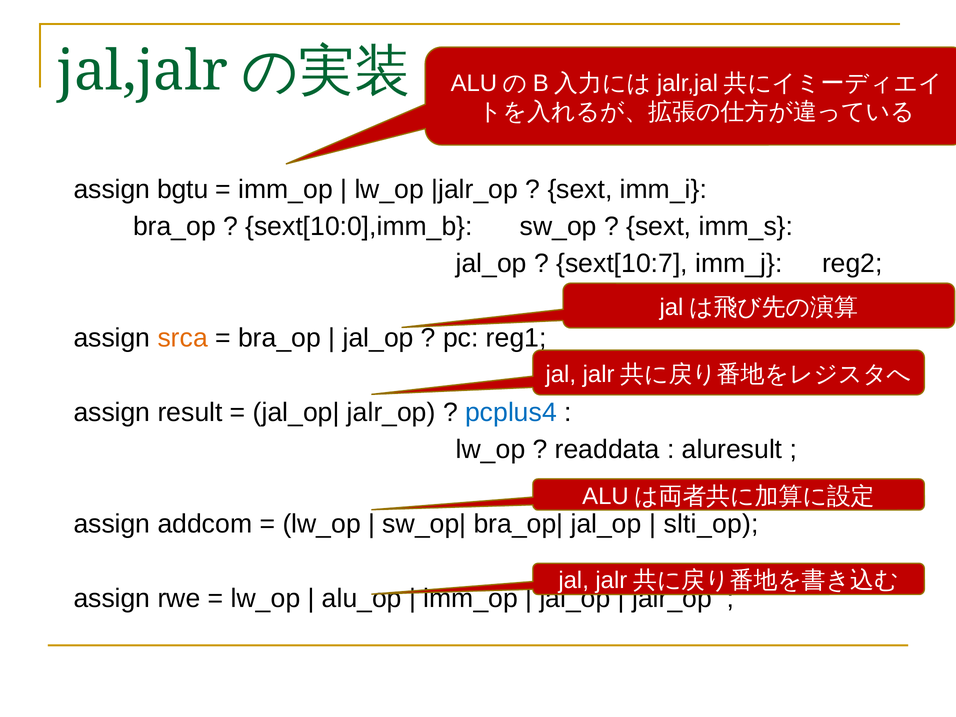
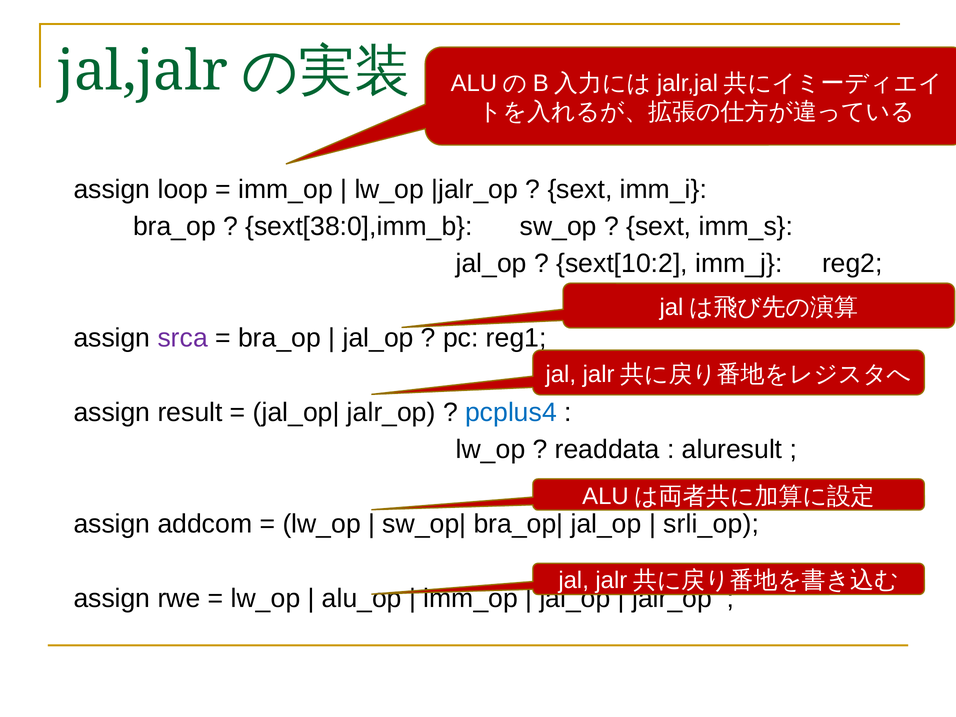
bgtu: bgtu -> loop (183, 189)
sext[10:0],imm_b: sext[10:0],imm_b -> sext[38:0],imm_b (359, 227)
sext[10:7: sext[10:7 -> sext[10:2 (622, 264)
srca colour: orange -> purple (183, 338)
slti_op: slti_op -> srli_op (711, 524)
